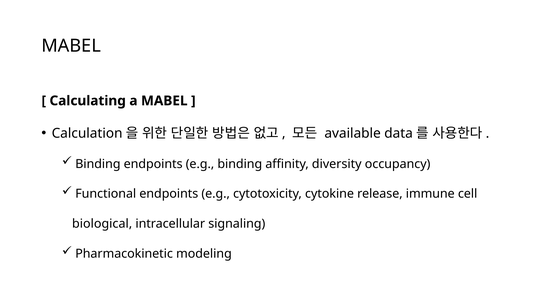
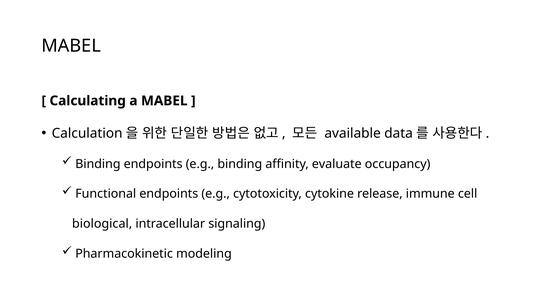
diversity: diversity -> evaluate (337, 164)
